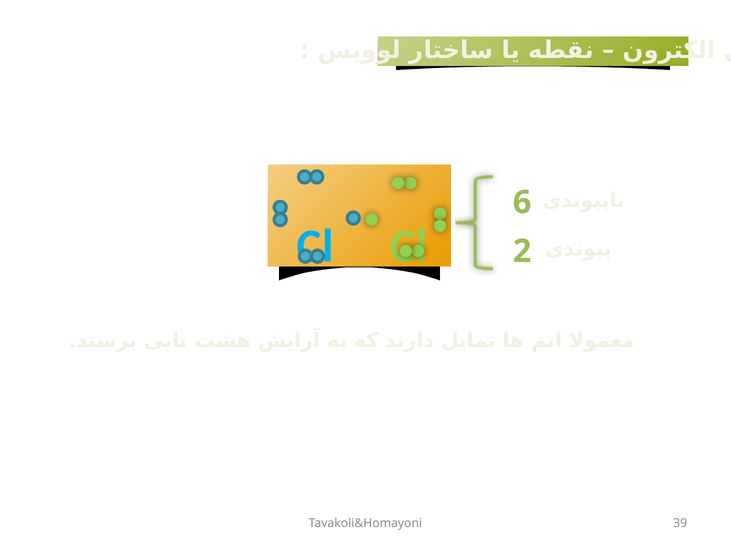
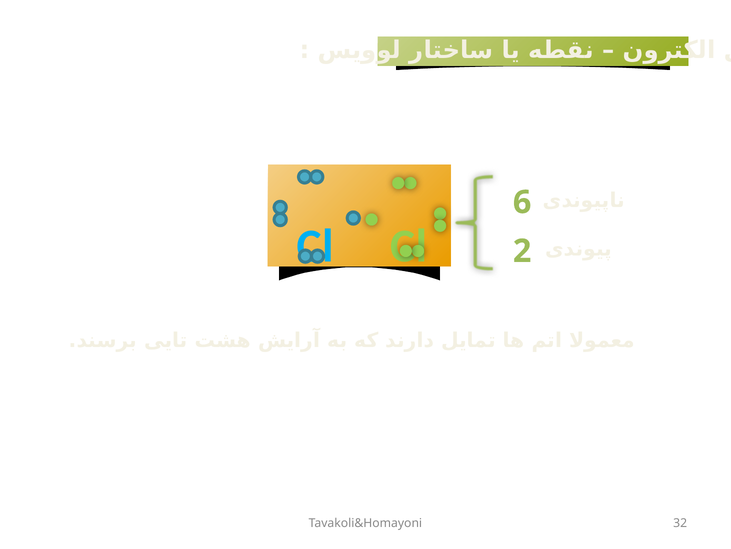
39: 39 -> 32 (680, 523)
